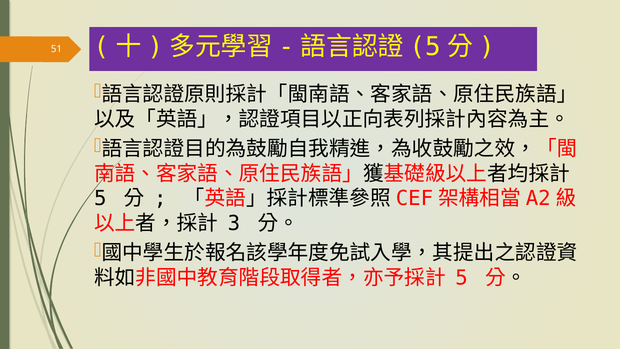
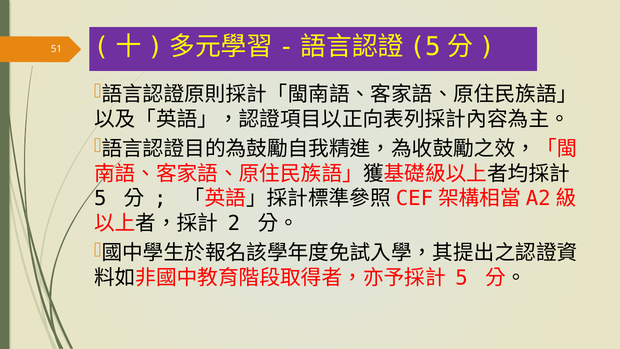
3: 3 -> 2 (234, 223)
